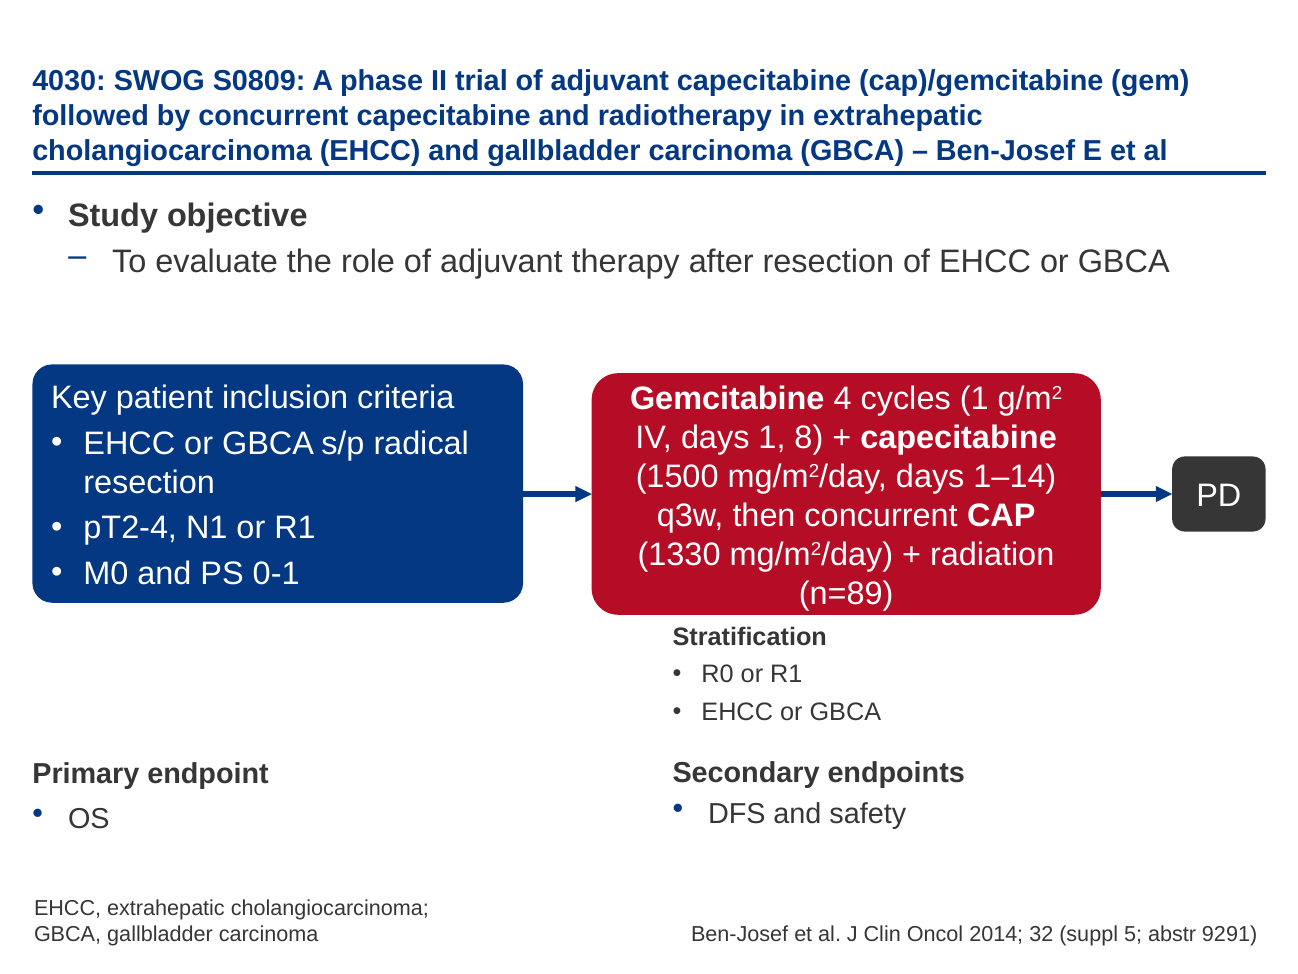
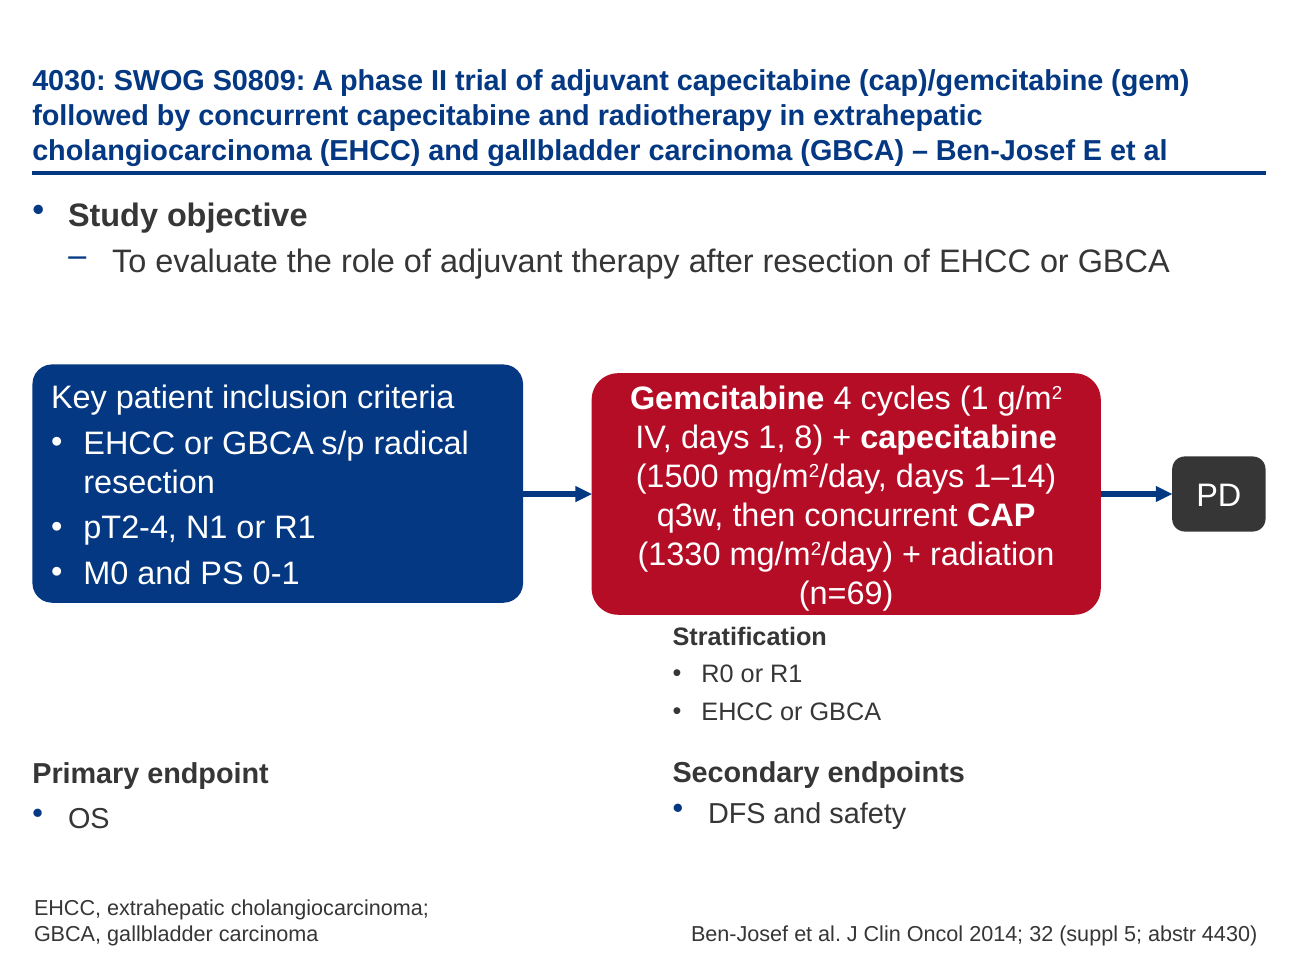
n=89: n=89 -> n=69 (846, 593)
9291: 9291 -> 4430 (1230, 934)
